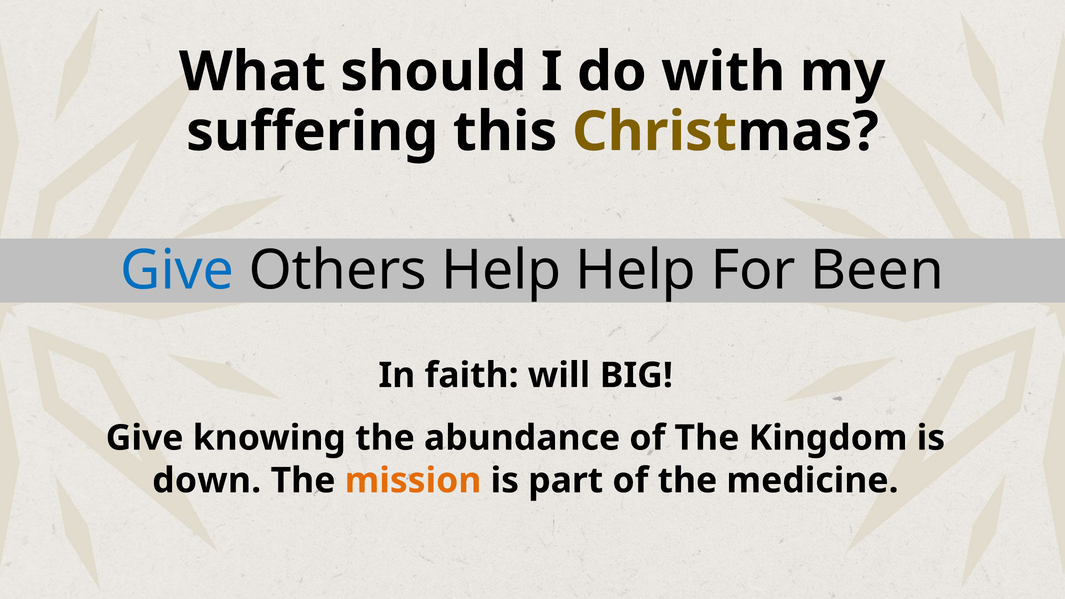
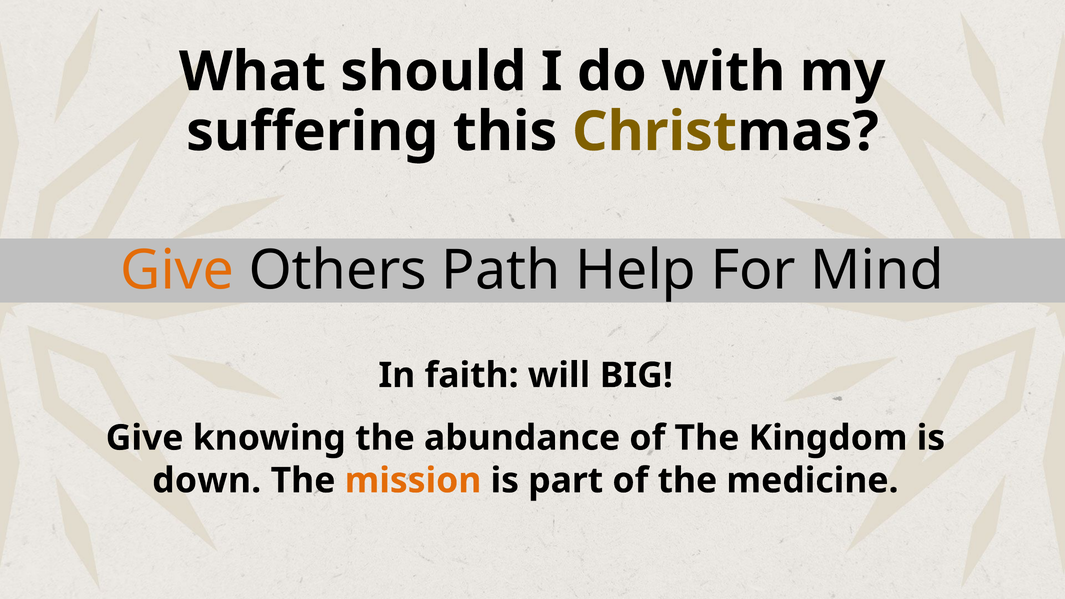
Give colour: blue -> orange (177, 270)
Others Help: Help -> Path (501, 270)
Been: Been -> Mind (877, 270)
